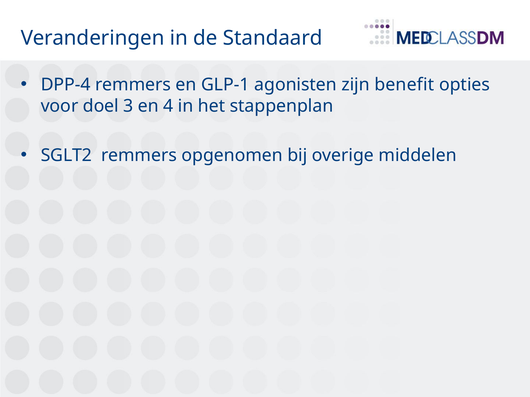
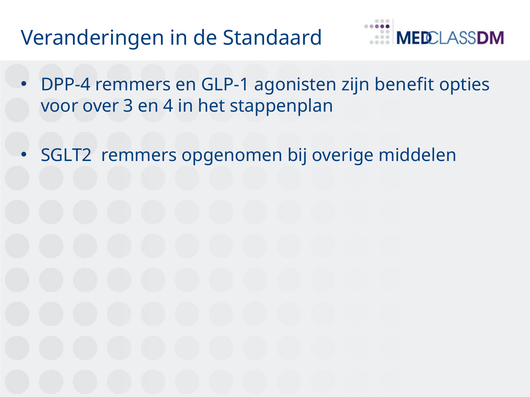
doel: doel -> over (101, 106)
